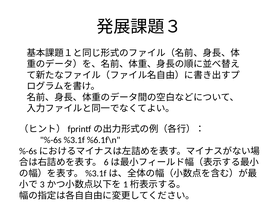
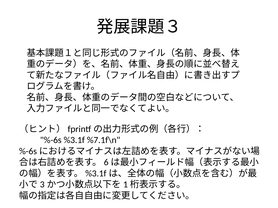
%6.1f\n: %6.1f\n -> %7.1f\n (104, 140)
